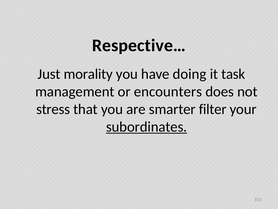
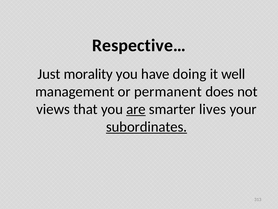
task: task -> well (233, 74)
encounters: encounters -> permanent (168, 91)
stress: stress -> views (53, 109)
are underline: none -> present (136, 109)
filter: filter -> lives (213, 109)
